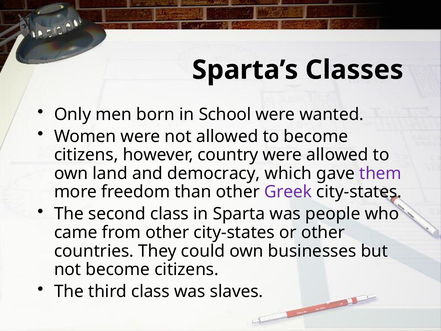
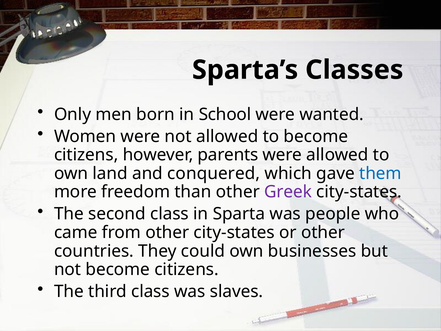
country: country -> parents (228, 155)
democracy: democracy -> conquered (214, 173)
them colour: purple -> blue (380, 173)
